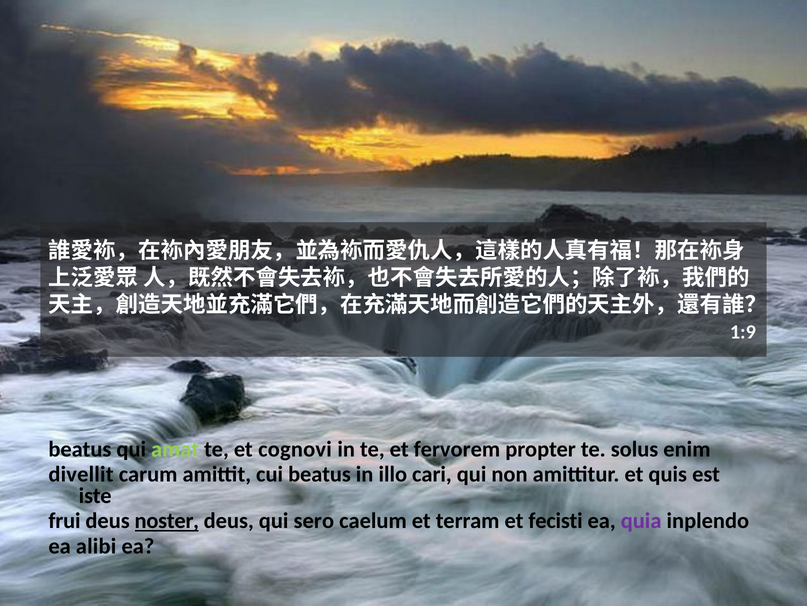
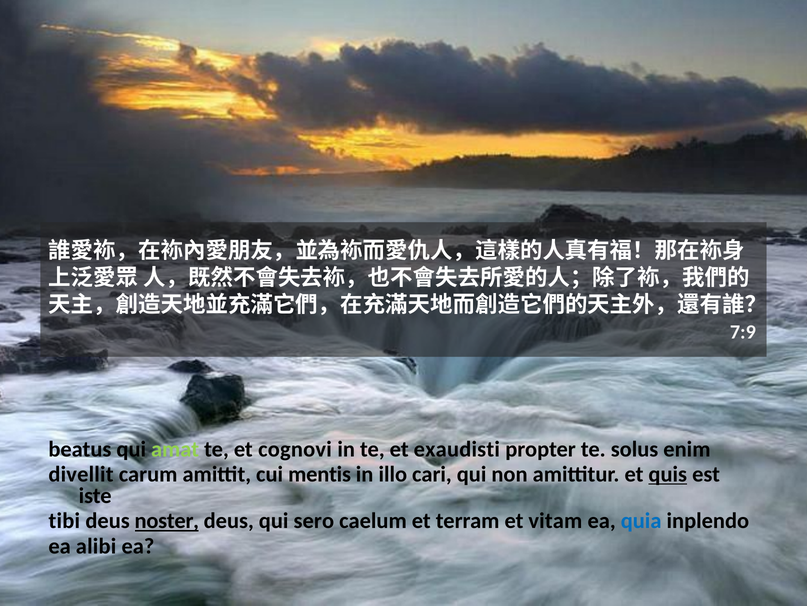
1:9: 1:9 -> 7:9 (743, 332)
fervorem: fervorem -> exaudisti (457, 449)
cui beatus: beatus -> mentis (320, 474)
quis underline: none -> present (668, 474)
frui: frui -> tibi (64, 520)
fecisti: fecisti -> vitam (555, 520)
quia colour: purple -> blue (641, 520)
